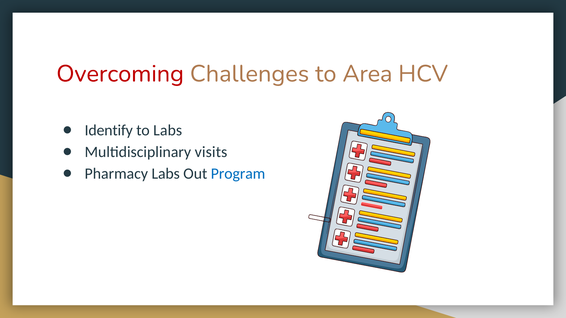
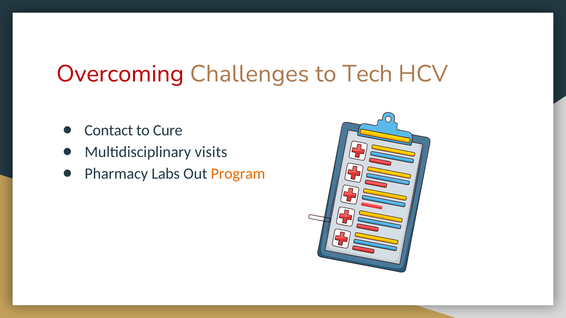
Area: Area -> Tech (367, 74)
Identify: Identify -> Contact (109, 130)
to Labs: Labs -> Cure (168, 130)
Program colour: blue -> orange (238, 174)
